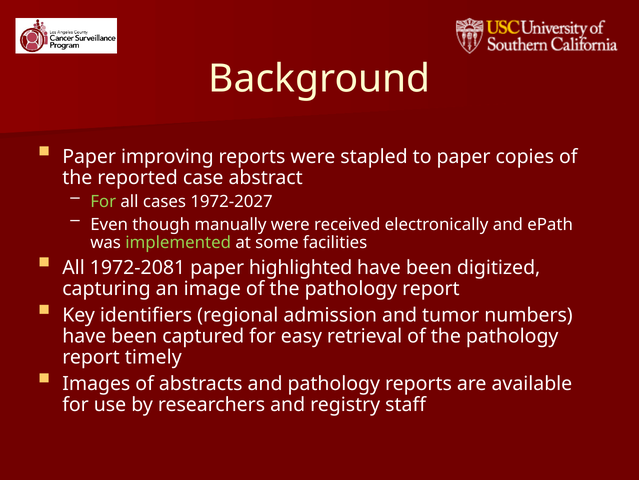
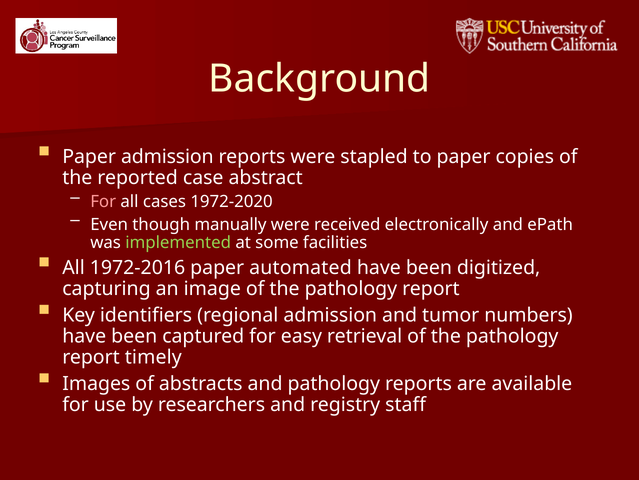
Paper improving: improving -> admission (167, 157)
For colour: light green -> pink (103, 201)
1972-2027: 1972-2027 -> 1972-2020 (232, 201)
1972-2081: 1972-2081 -> 1972-2016 (137, 267)
highlighted: highlighted -> automated (300, 267)
